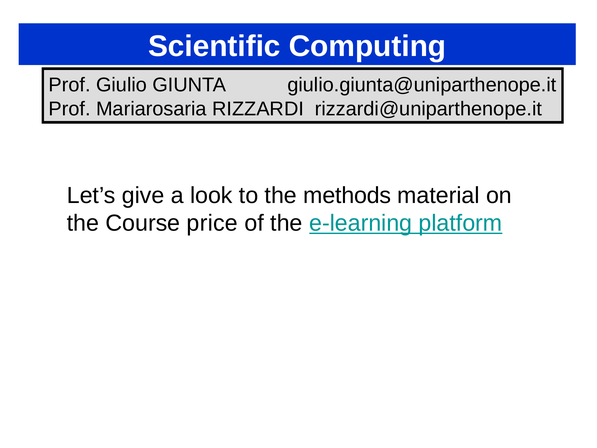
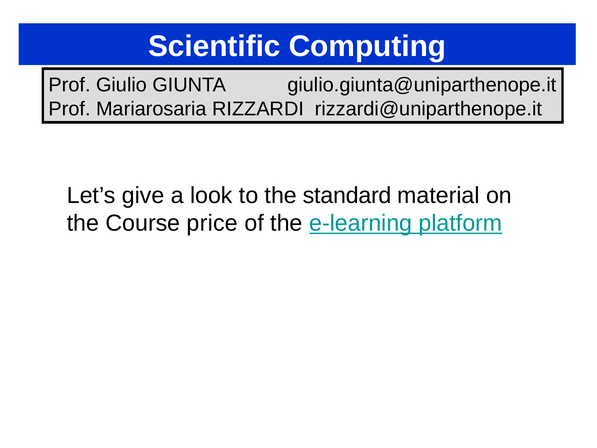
methods: methods -> standard (347, 195)
